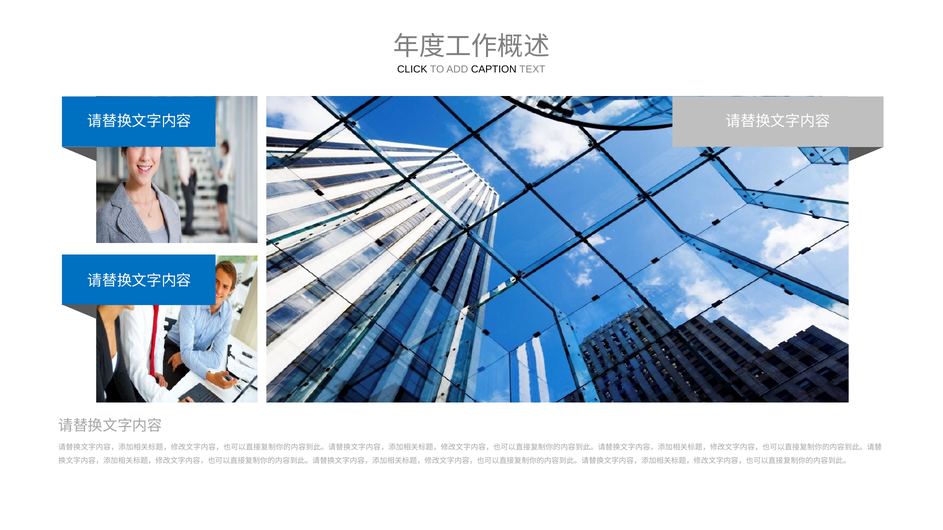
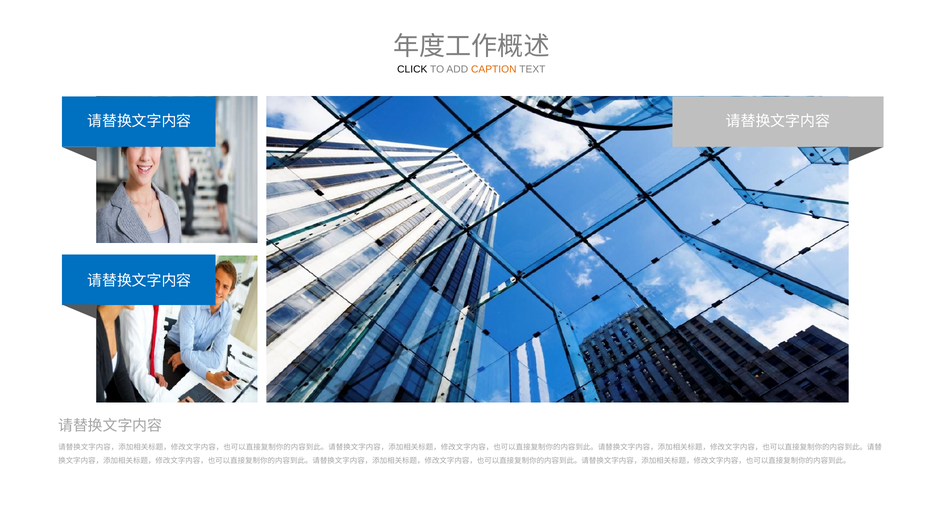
CAPTION colour: black -> orange (494, 69)
